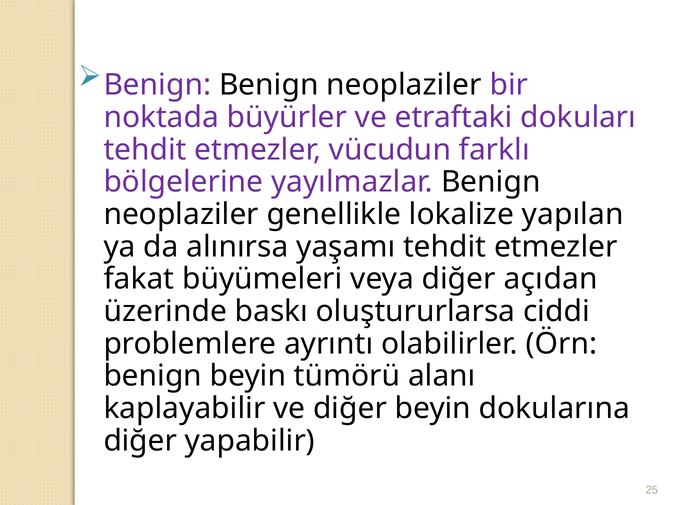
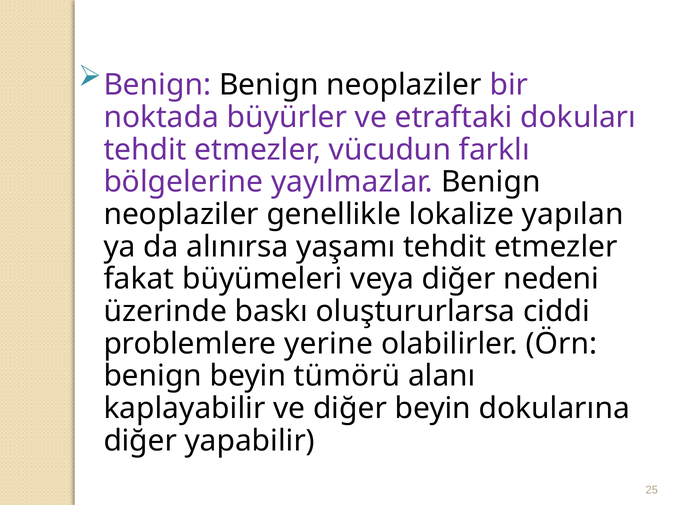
açıdan: açıdan -> nedeni (551, 279)
ayrıntı: ayrıntı -> yerine (328, 344)
